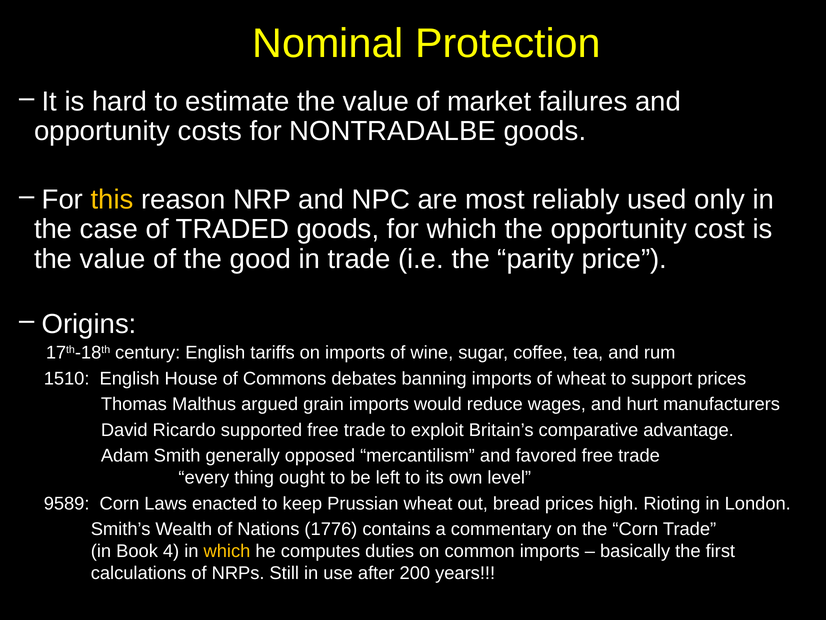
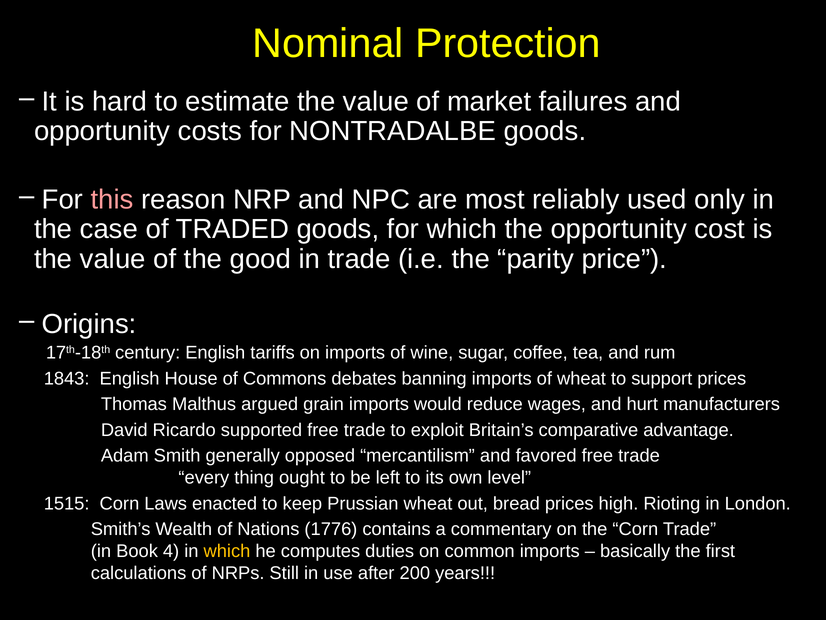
this colour: yellow -> pink (112, 199)
1510: 1510 -> 1843 (67, 378)
9589: 9589 -> 1515 (67, 503)
